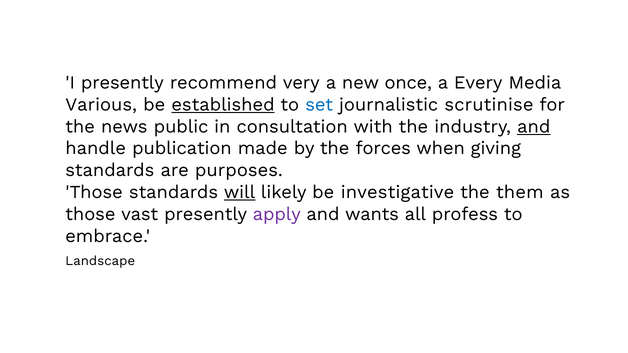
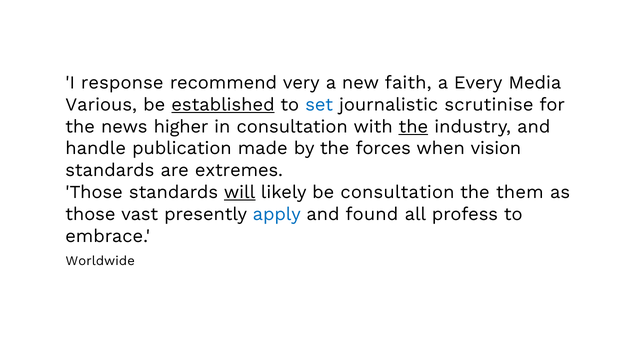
I presently: presently -> response (122, 83)
once: once -> faith (408, 83)
public: public -> higher (181, 127)
the underline: none -> present (413, 127)
and underline: present -> none (534, 127)
giving: giving -> vision (496, 149)
purposes: purposes -> extremes (239, 170)
be investigative: investigative -> consultation (398, 192)
apply colour: purple -> blue (277, 214)
wants: wants -> found (372, 214)
Landscape: Landscape -> Worldwide (100, 261)
